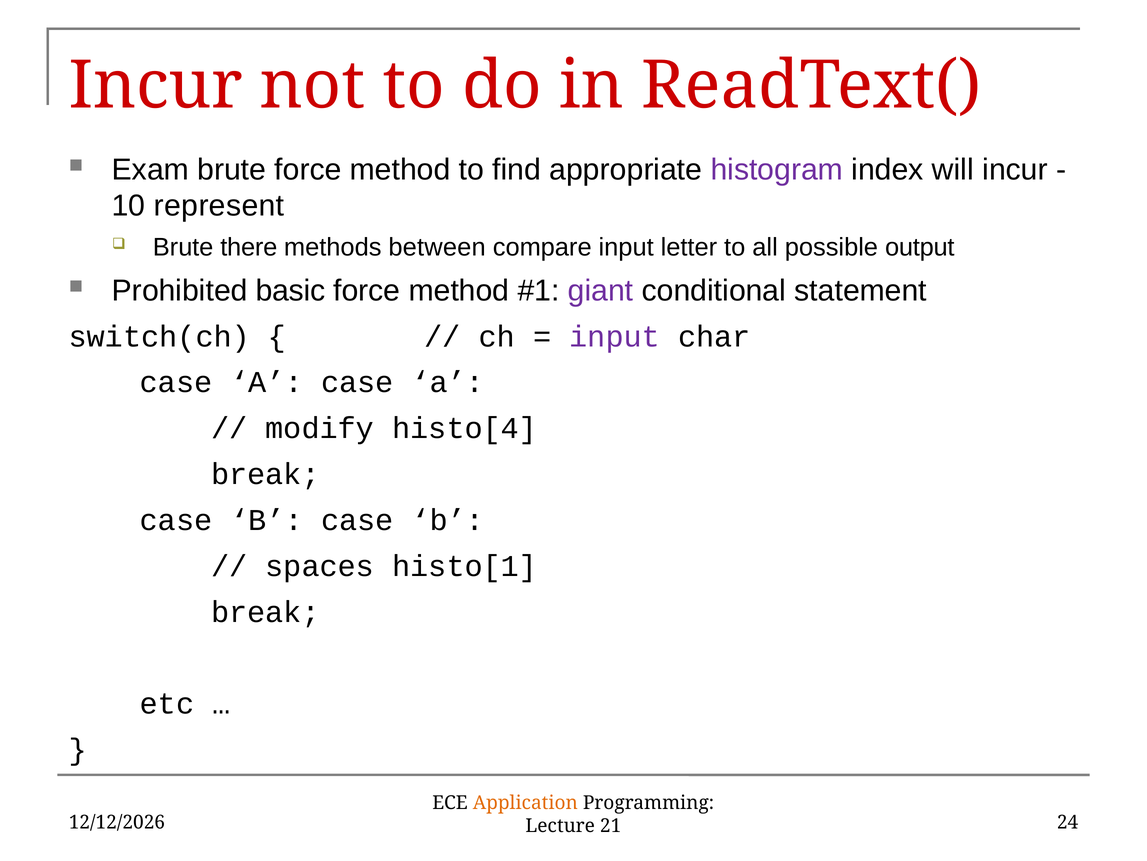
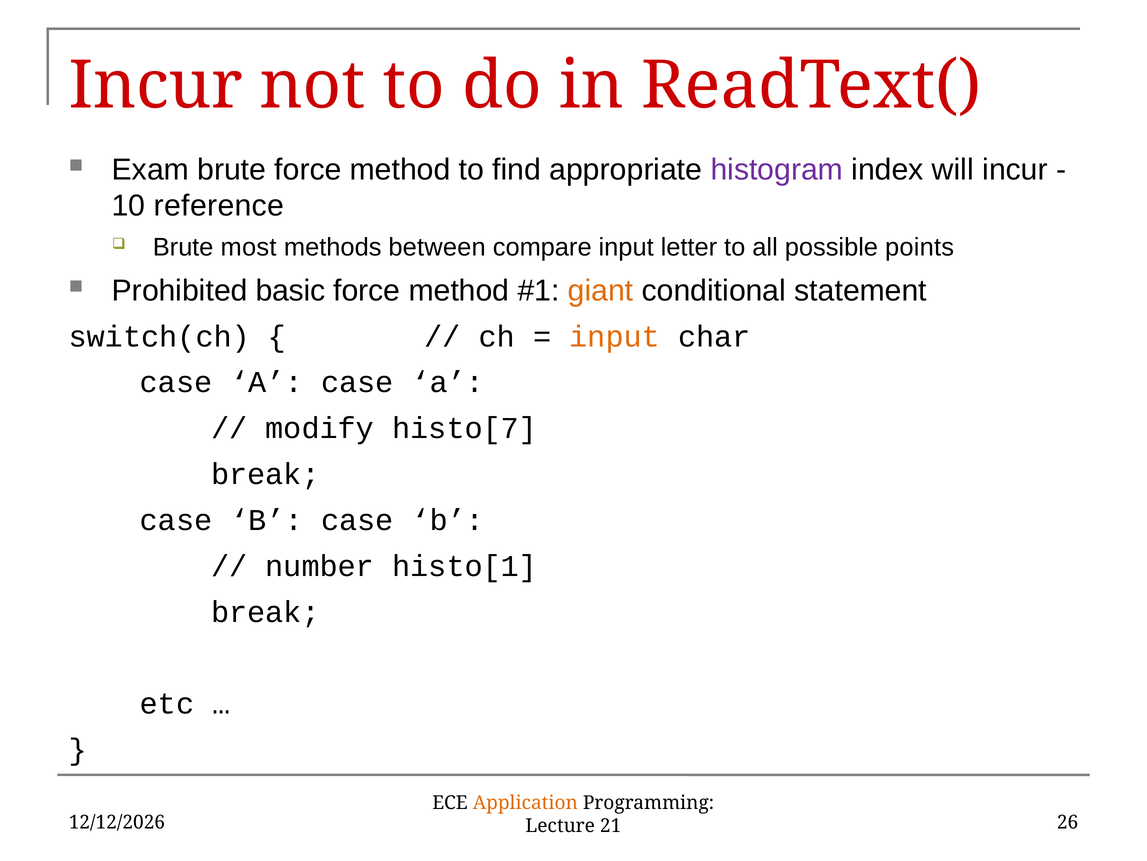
represent: represent -> reference (219, 206)
there: there -> most (249, 247)
output: output -> points (920, 247)
giant colour: purple -> orange (601, 290)
input colour: purple -> orange (615, 336)
histo[4: histo[4 -> histo[7 (465, 428)
spaces: spaces -> number (320, 566)
24: 24 -> 26 (1068, 822)
